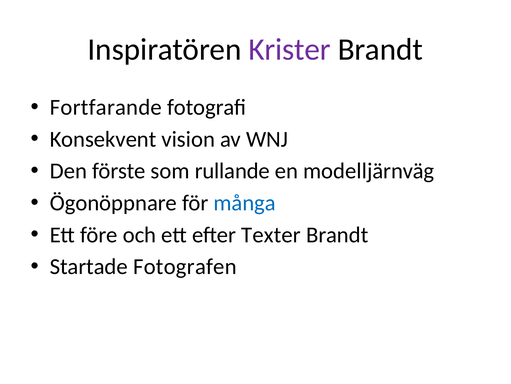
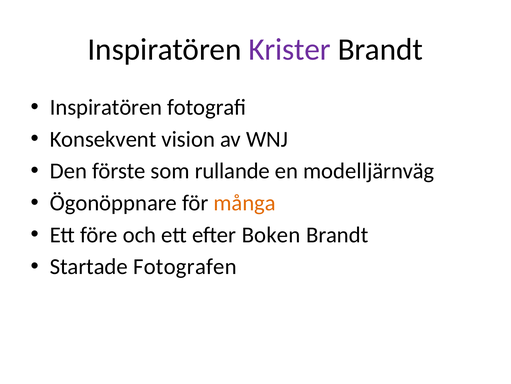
Fortfarande: Fortfarande -> Inspiratören (106, 107)
många colour: blue -> orange (245, 203)
Texter: Texter -> Boken (271, 234)
